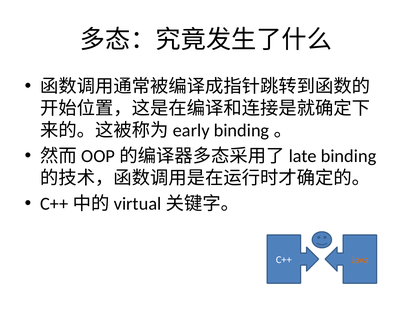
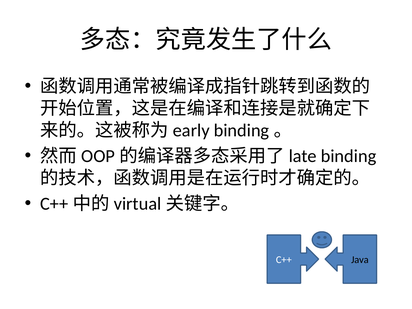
Java colour: orange -> black (360, 260)
